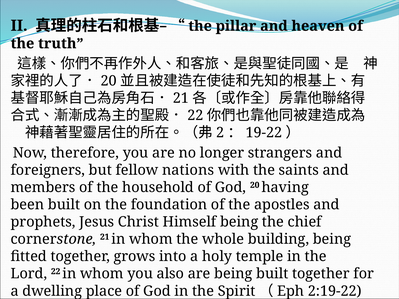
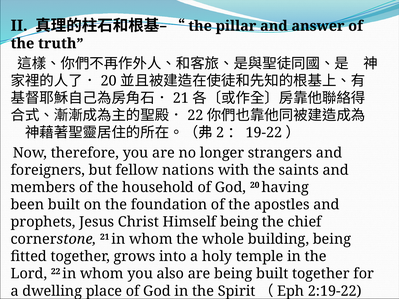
heaven: heaven -> answer (318, 26)
